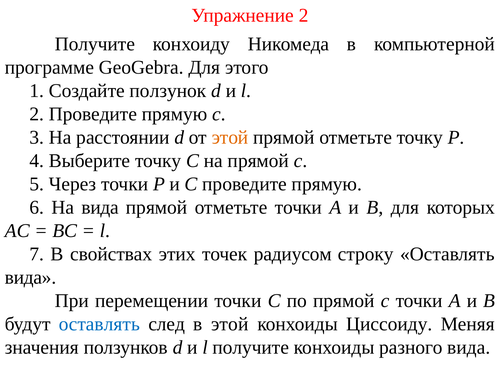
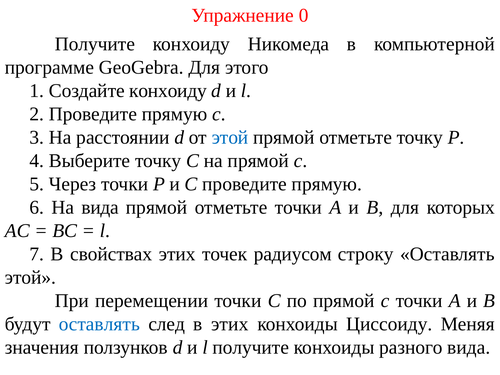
Упражнение 2: 2 -> 0 (304, 15)
Создайте ползунок: ползунок -> конхоиду (168, 91)
этой colour: orange -> blue (230, 137)
вида: вида -> этой (30, 278)
в этой: этой -> этих (230, 324)
